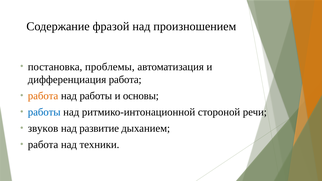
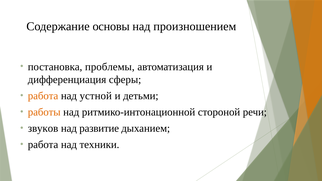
фразой: фразой -> основы (111, 26)
дифференциация работа: работа -> сферы (125, 80)
над работы: работы -> устной (96, 96)
основы: основы -> детьми (141, 96)
работы colour: blue -> orange (44, 112)
